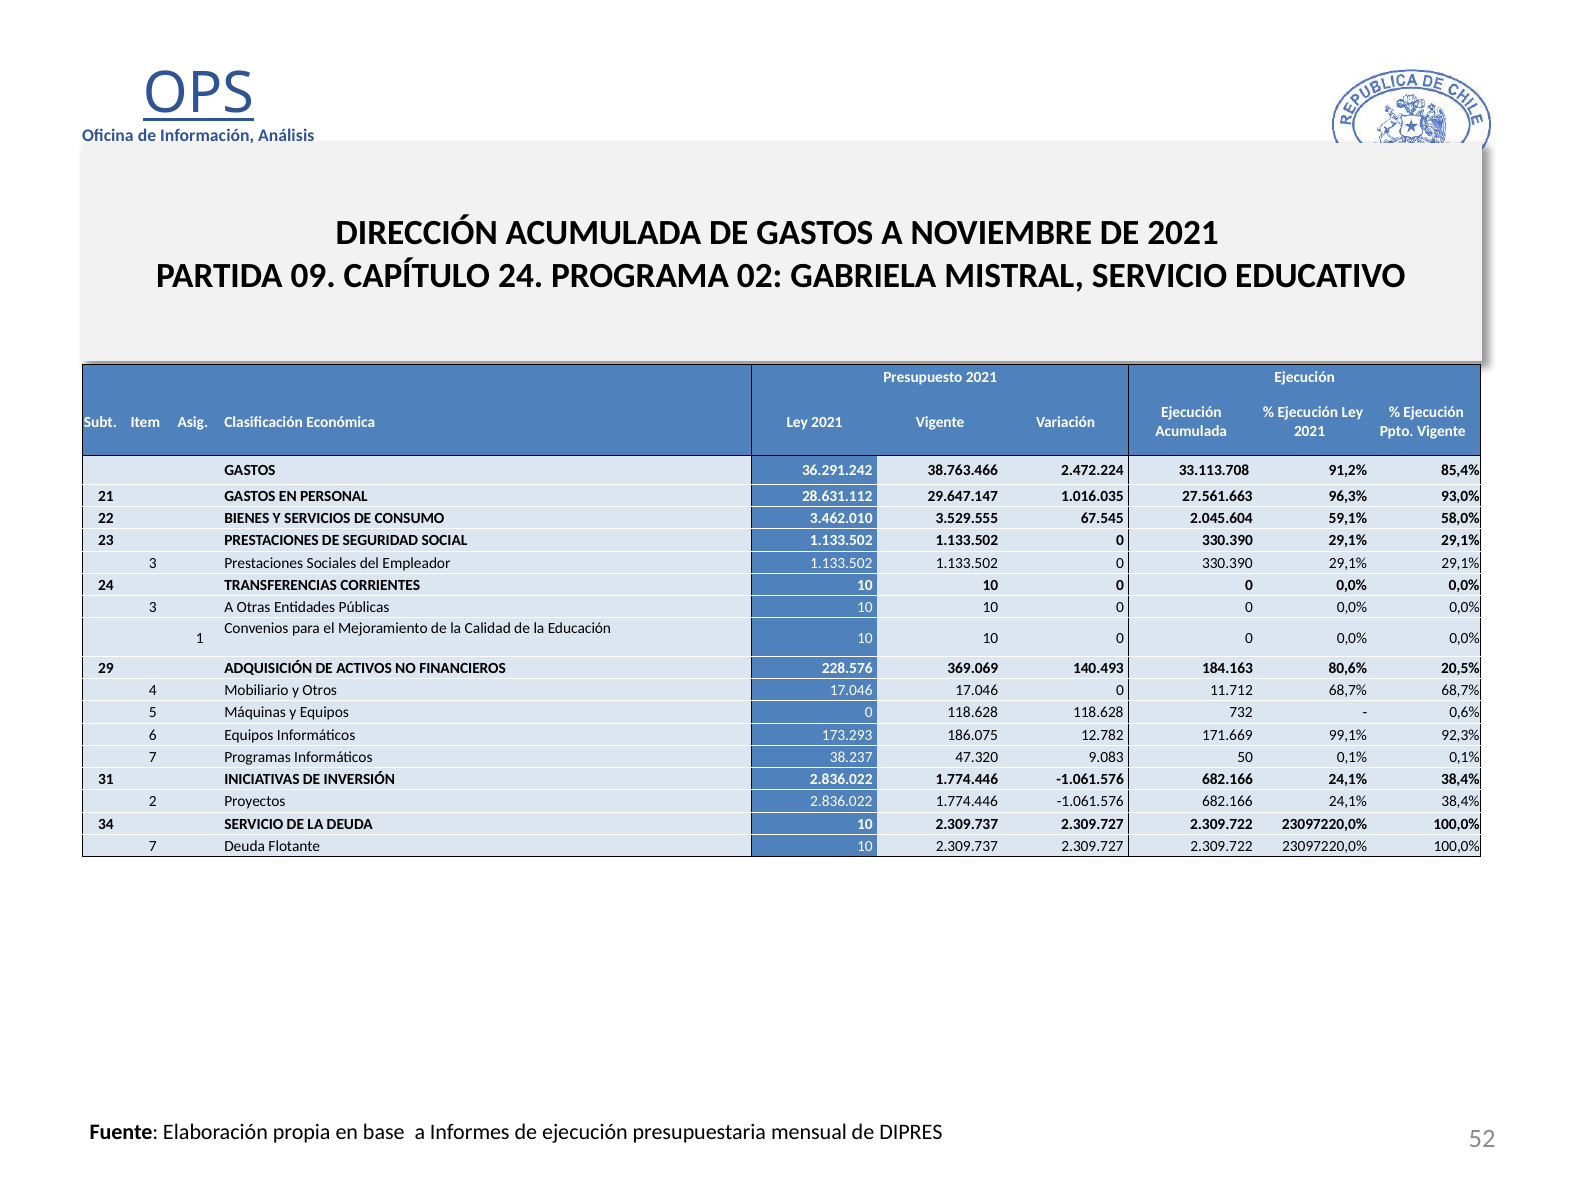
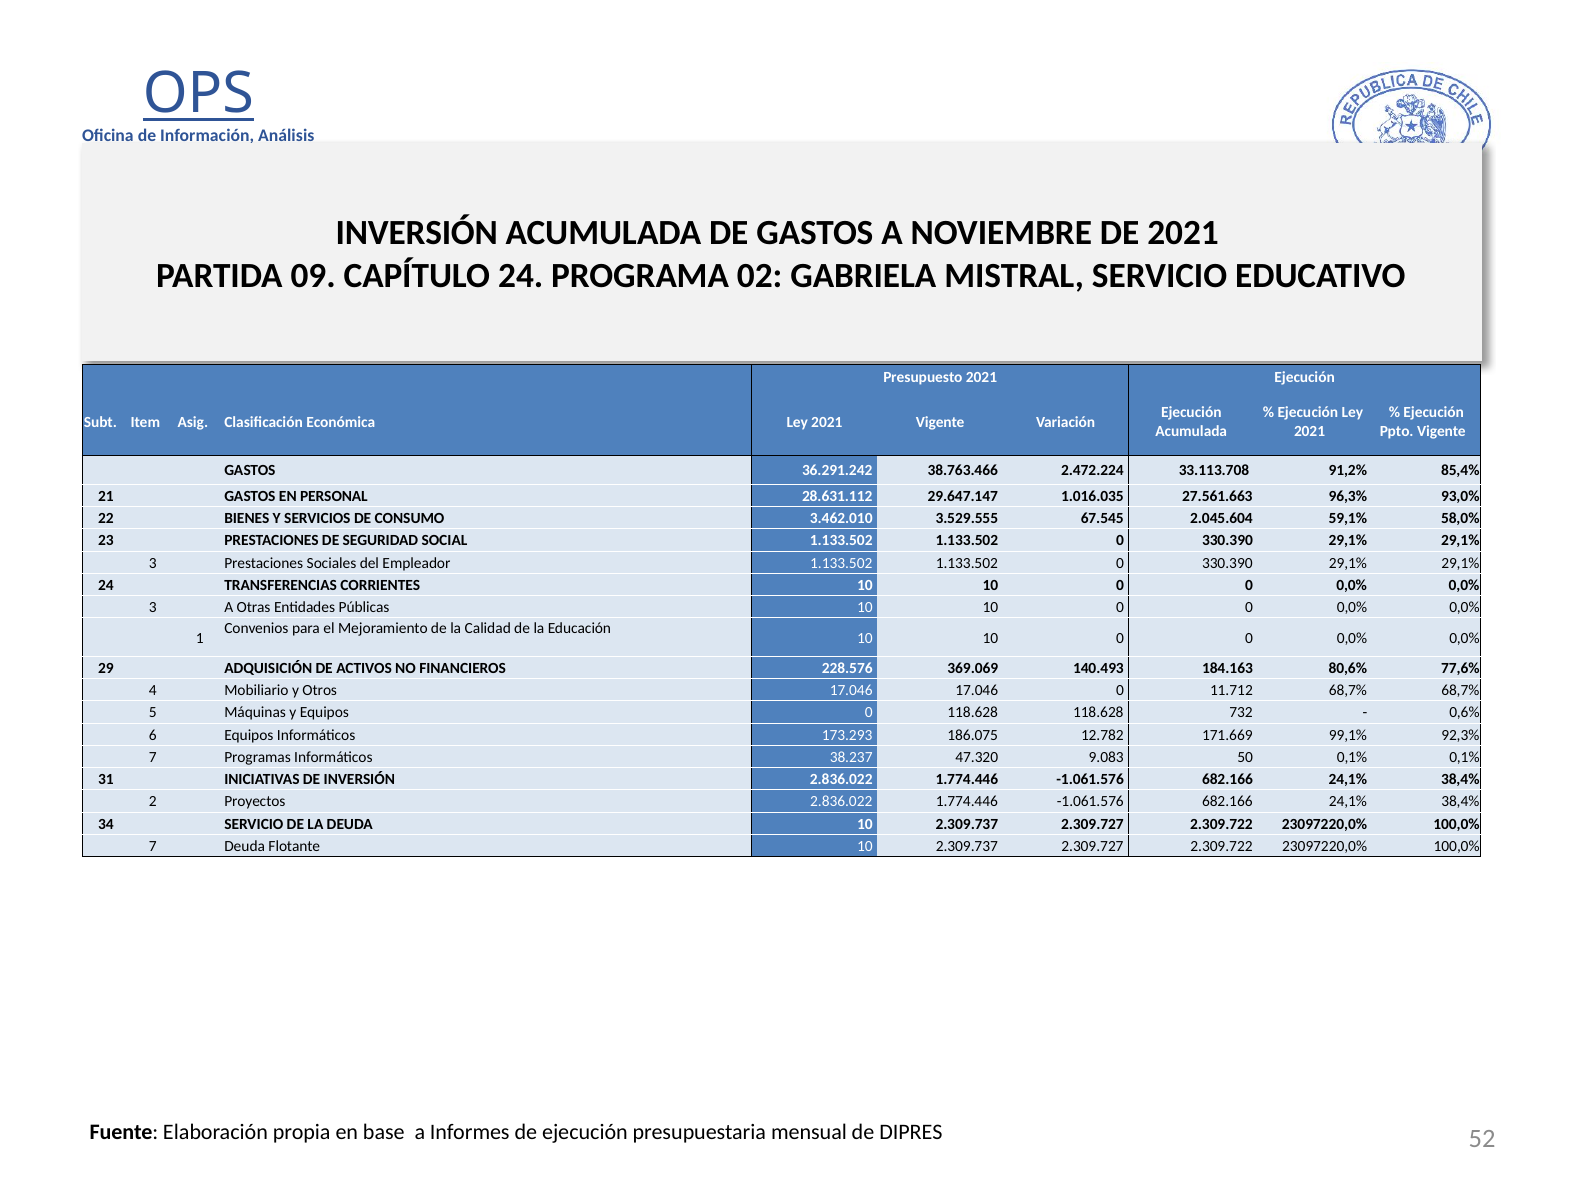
DIRECCIÓN: DIRECCIÓN -> INVERSIÓN (417, 233)
20,5%: 20,5% -> 77,6% (1460, 668)
